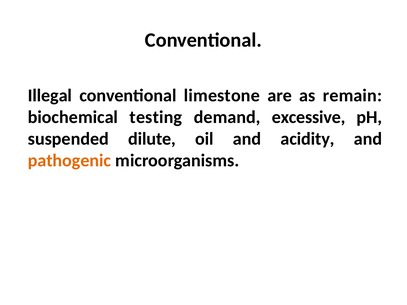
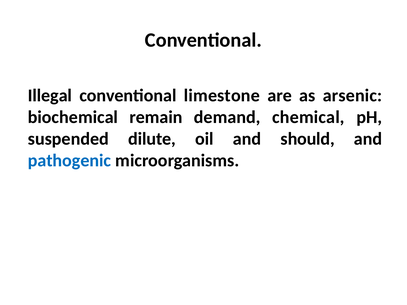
remain: remain -> arsenic (352, 96)
testing: testing -> remain (156, 117)
excessive: excessive -> chemical (308, 117)
acidity: acidity -> should (308, 139)
pathogenic colour: orange -> blue (70, 161)
